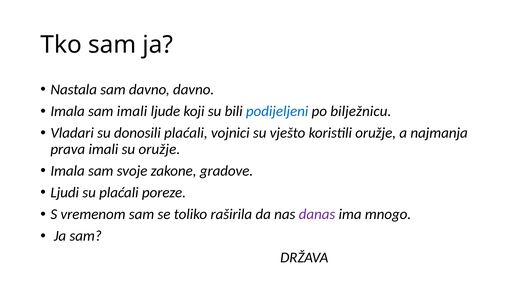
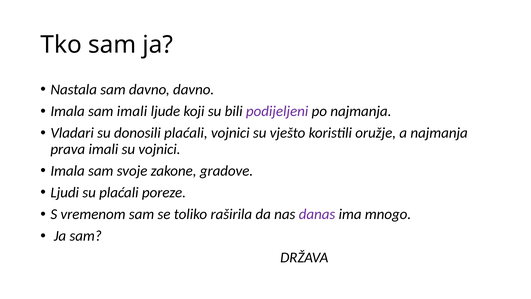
podijeljeni colour: blue -> purple (277, 111)
po bilježnicu: bilježnicu -> najmanja (361, 111)
su oružje: oružje -> vojnici (159, 149)
